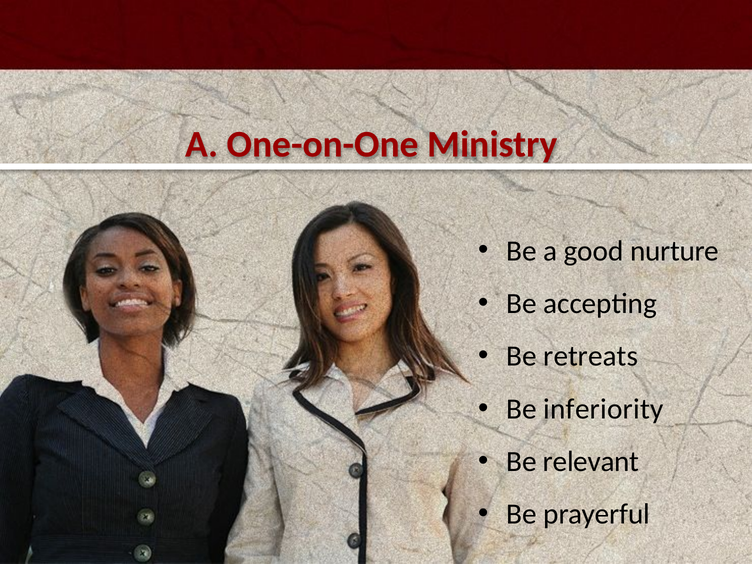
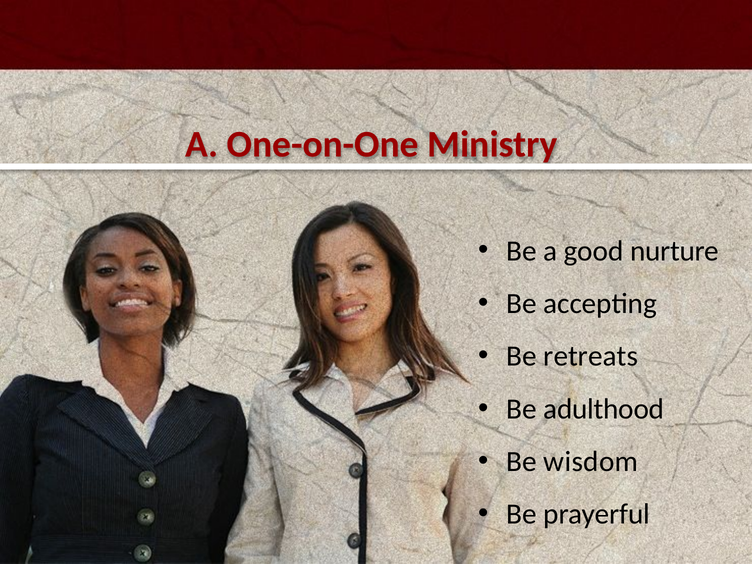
inferiority: inferiority -> adulthood (604, 409)
relevant: relevant -> wisdom (591, 462)
